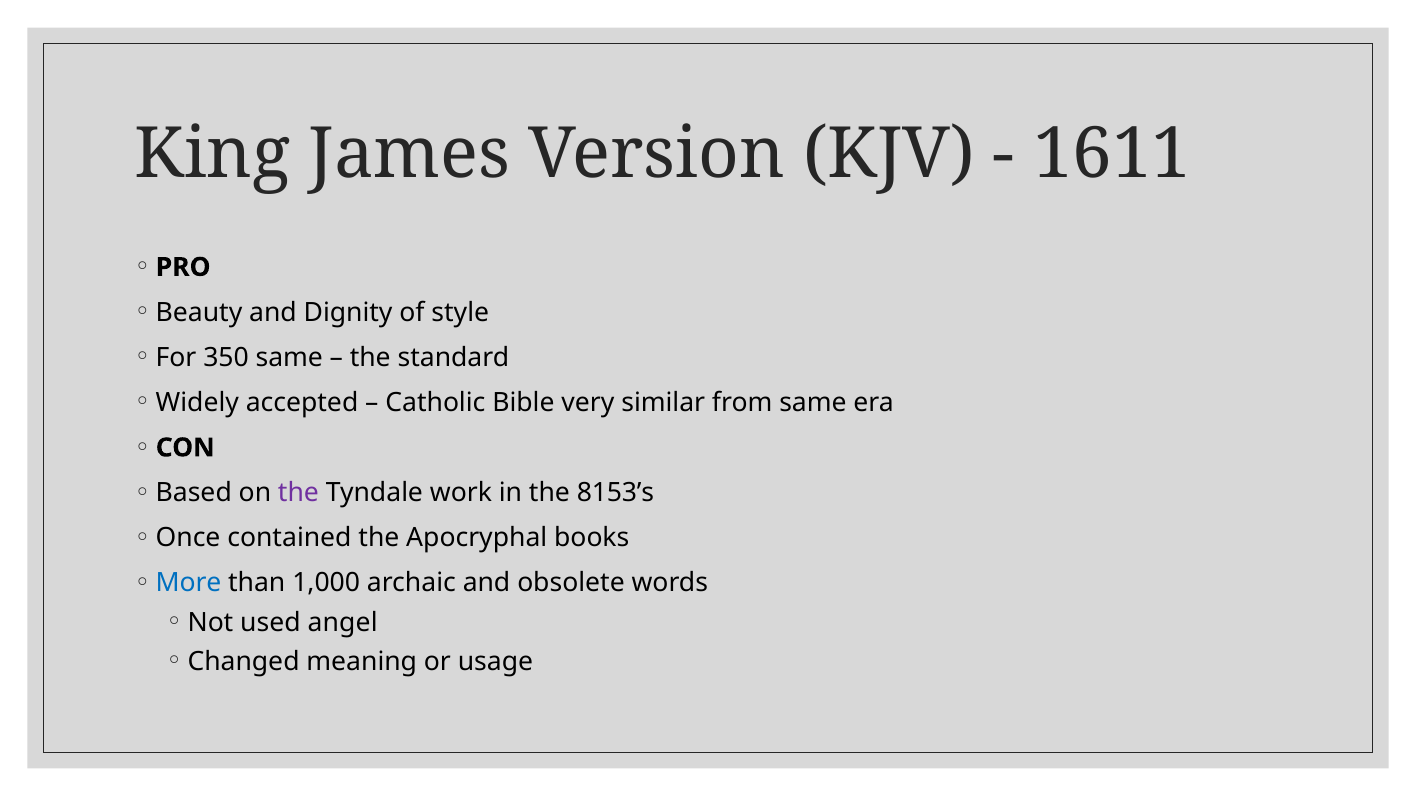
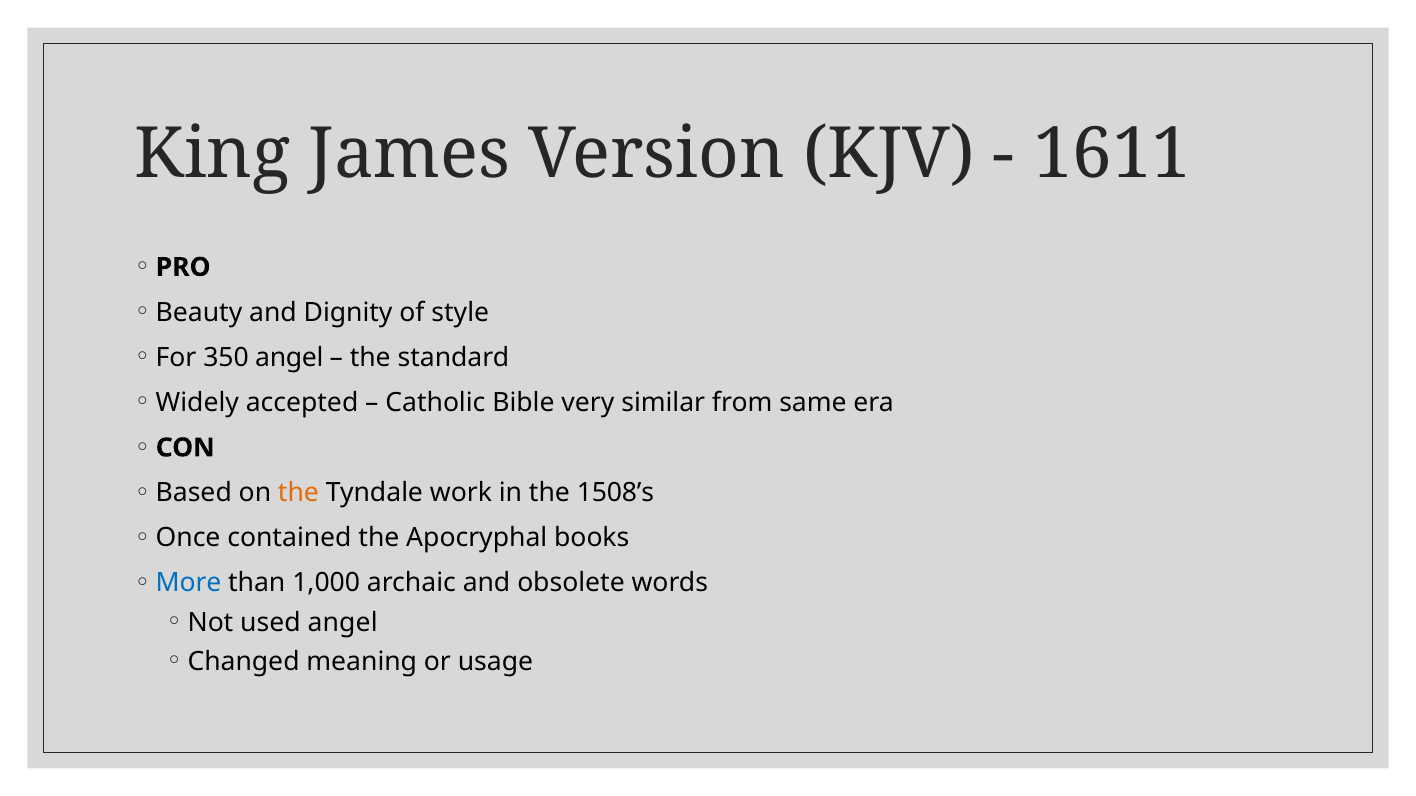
350 same: same -> angel (289, 358)
the colour: purple -> orange (298, 493)
8153’s: 8153’s -> 1508’s (616, 493)
